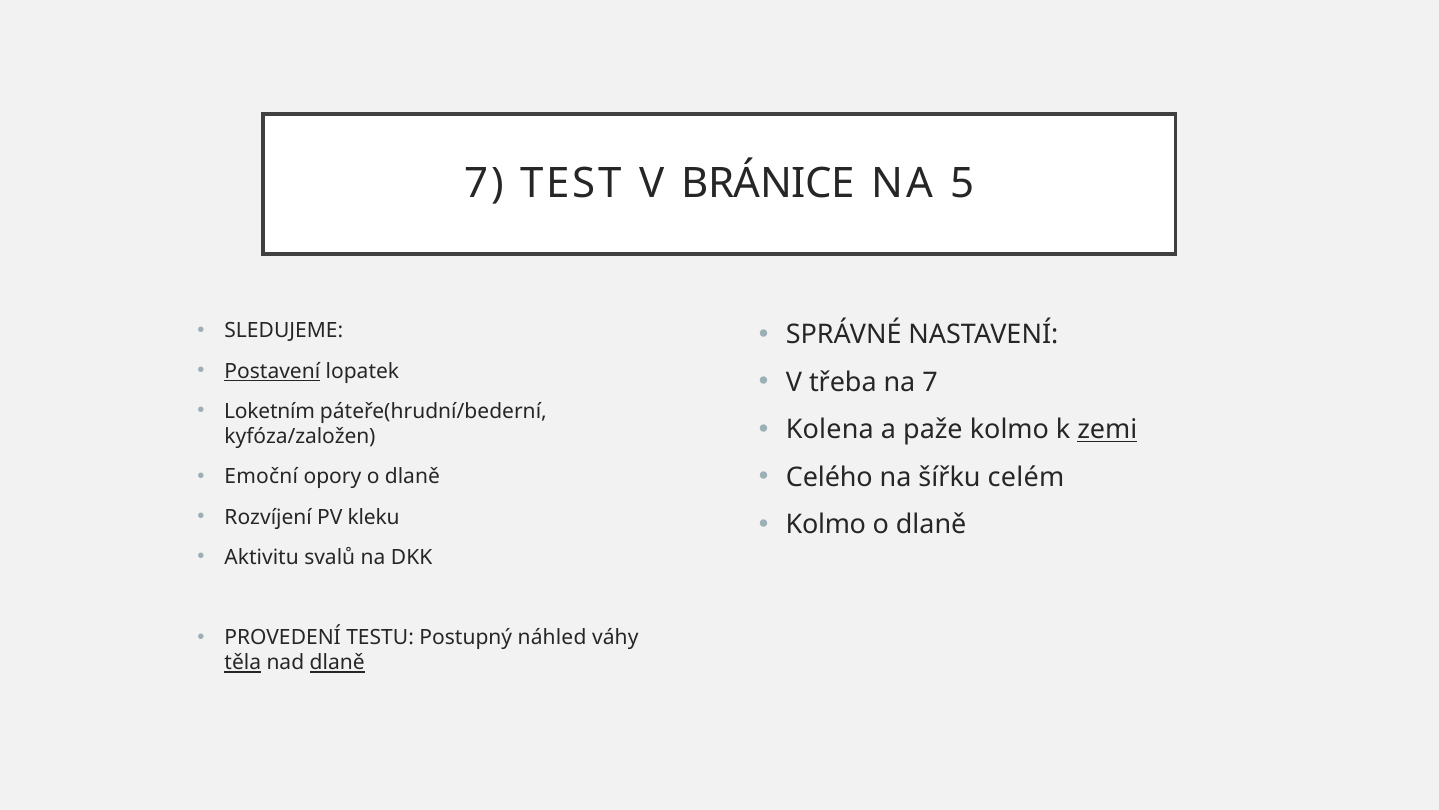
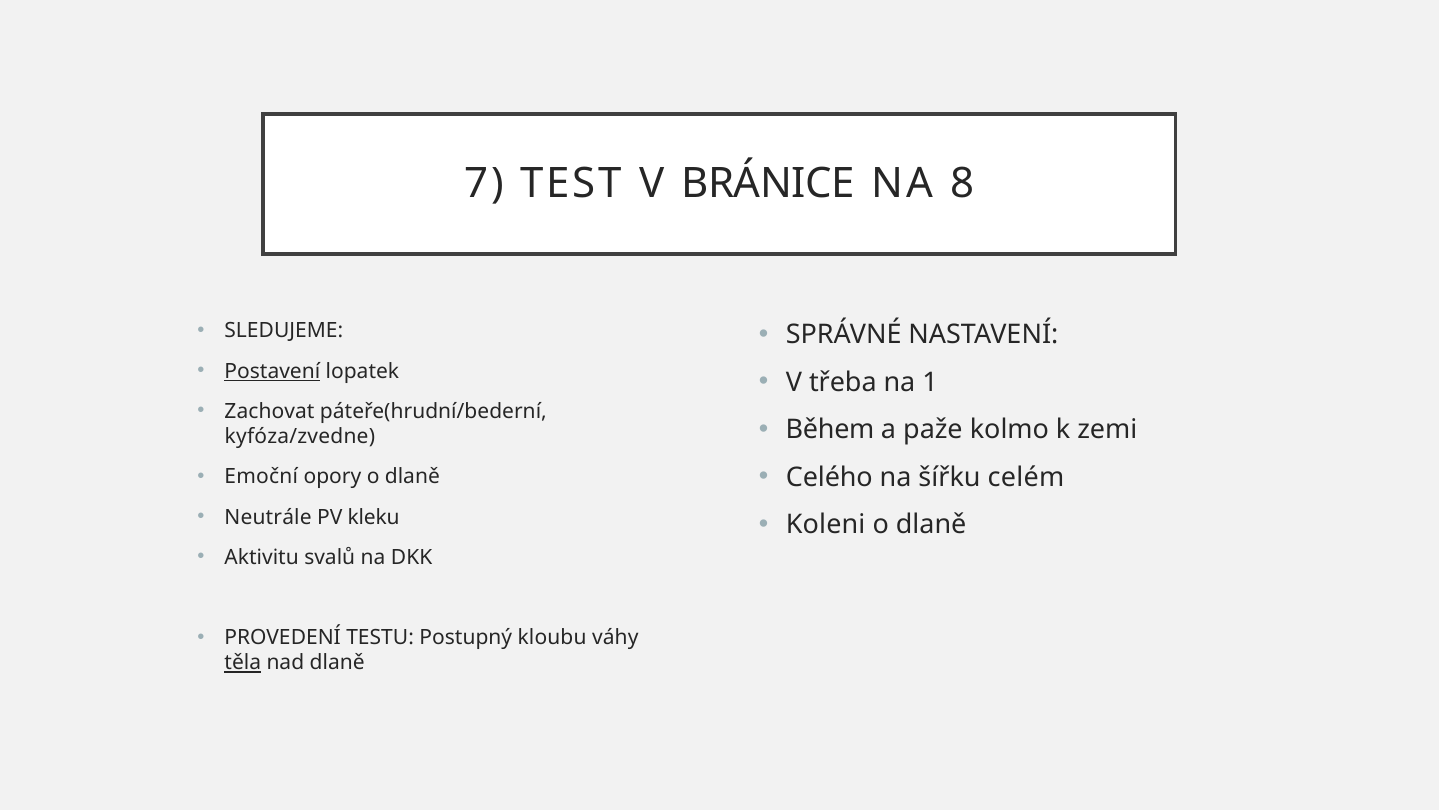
5: 5 -> 8 (962, 184)
na 7: 7 -> 1 (930, 382)
Loketním: Loketním -> Zachovat (269, 411)
Kolena: Kolena -> Během (830, 430)
zemi underline: present -> none (1107, 430)
kyfóza/založen: kyfóza/založen -> kyfóza/zvedne (300, 436)
Rozvíjení: Rozvíjení -> Neutrále (268, 517)
Kolmo: Kolmo -> Koleni (826, 524)
náhled: náhled -> kloubu (552, 637)
dlaně underline: present -> none (337, 663)
